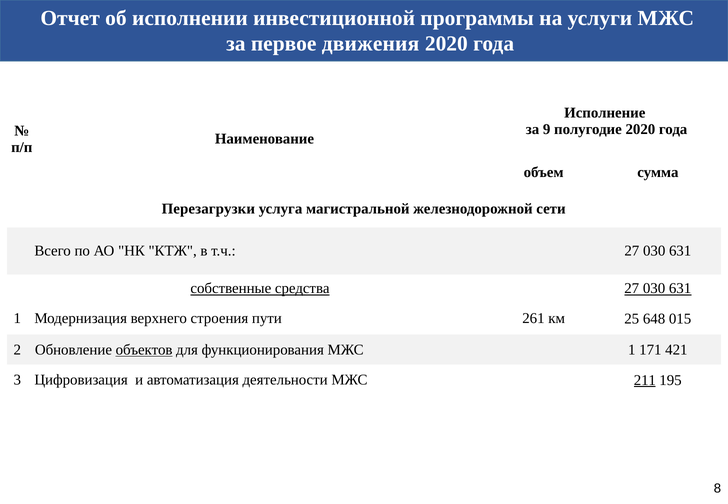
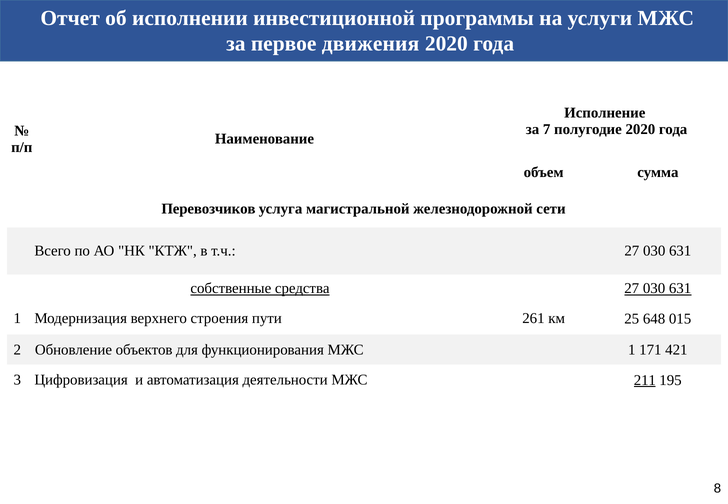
9: 9 -> 7 (547, 129)
Перезагрузки: Перезагрузки -> Перевозчиков (208, 209)
объектов underline: present -> none (144, 350)
